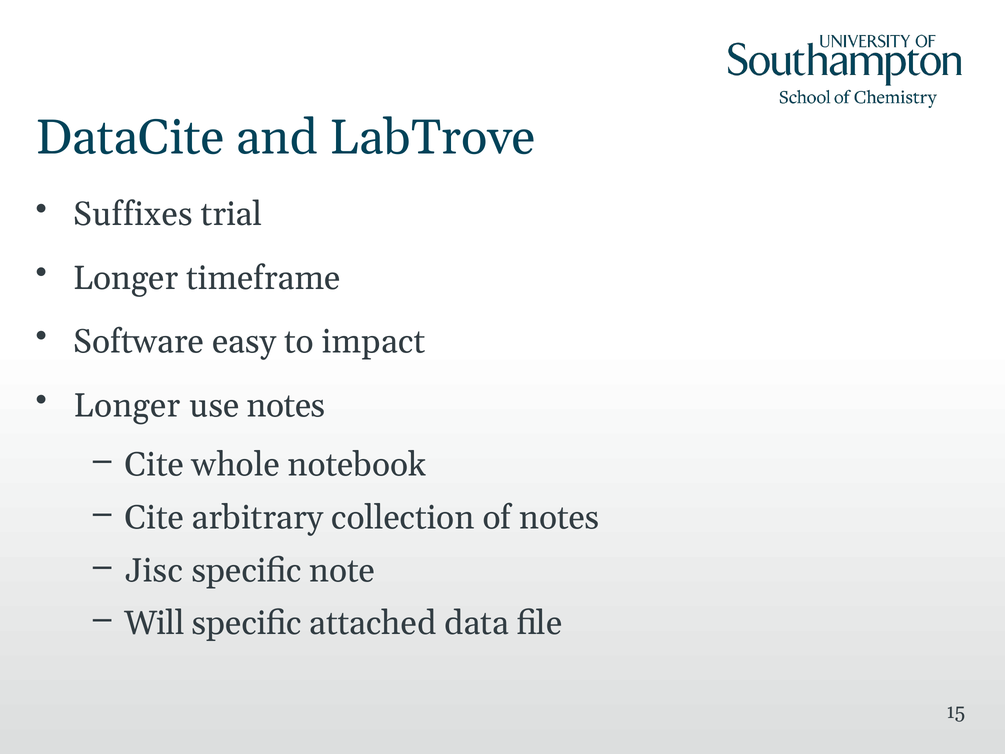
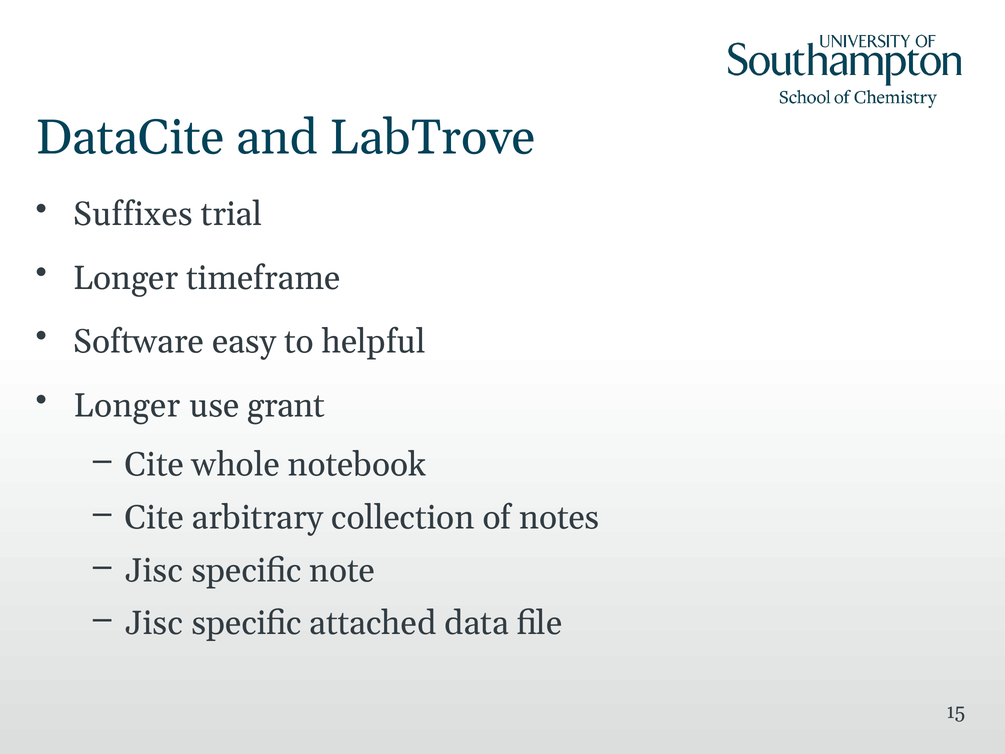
impact: impact -> helpful (374, 342)
use notes: notes -> grant (286, 405)
Will: Will -> Jisc (154, 623)
